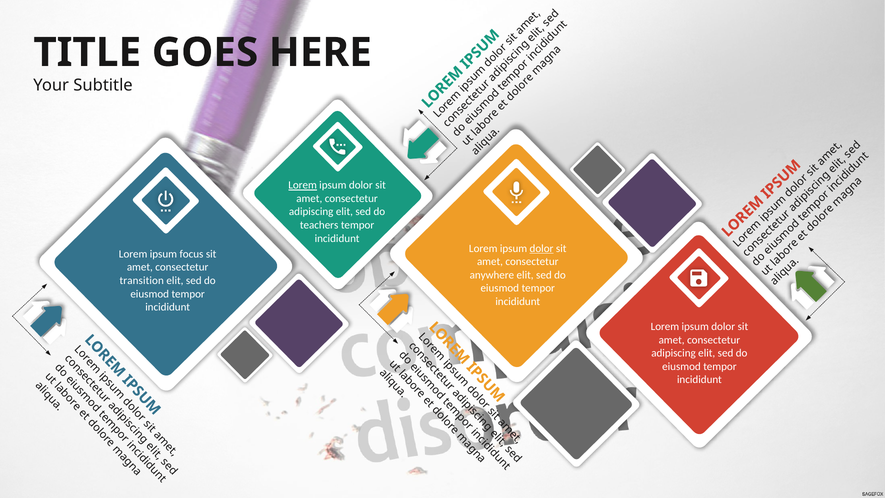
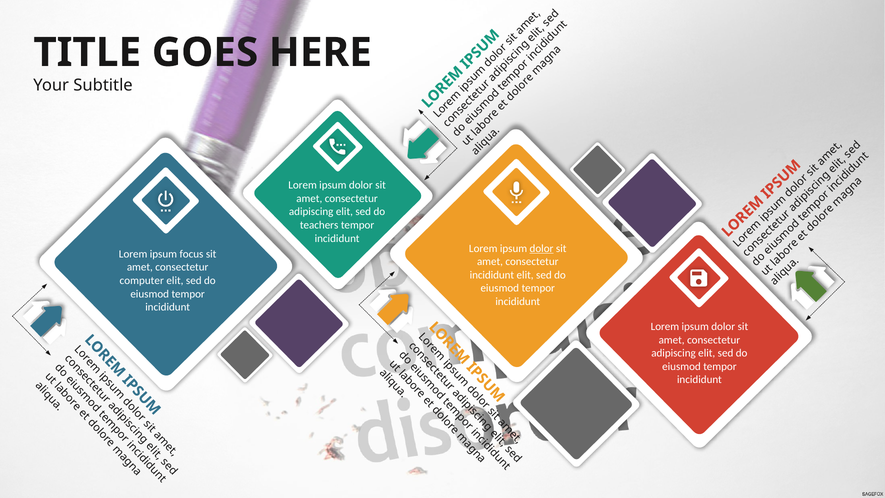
Lorem underline: present -> none (303, 185)
anywhere: anywhere -> incididunt (492, 275)
transition: transition -> computer (142, 281)
